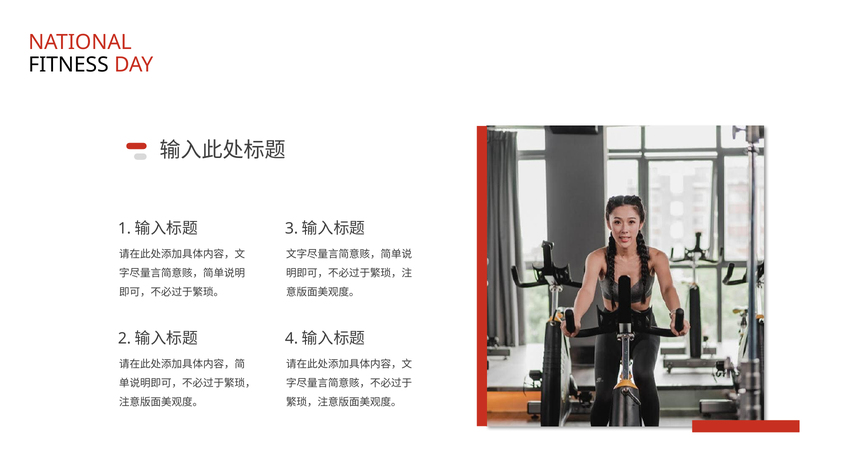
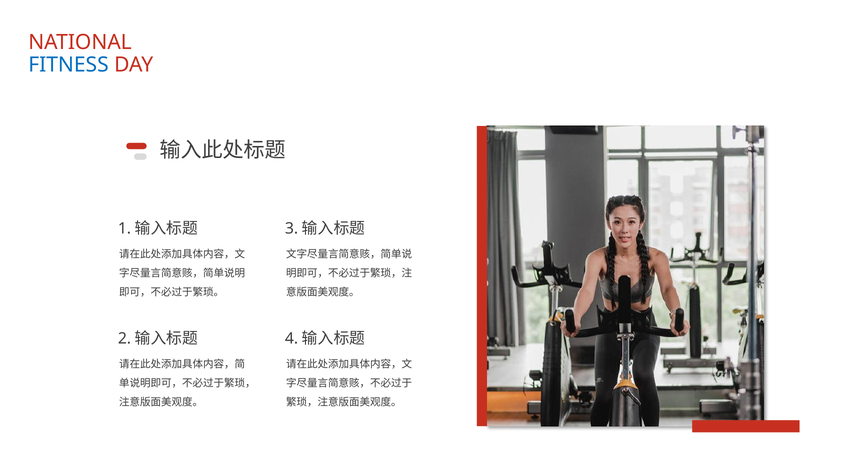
FITNESS colour: black -> blue (68, 65)
